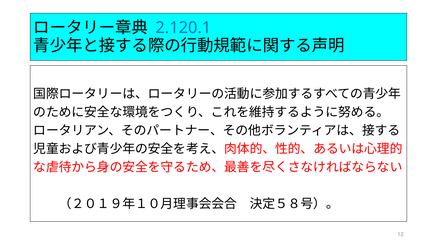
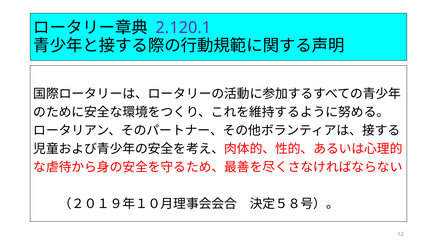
2.120.1 colour: blue -> purple (183, 28)
